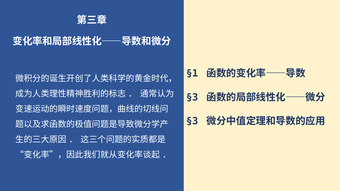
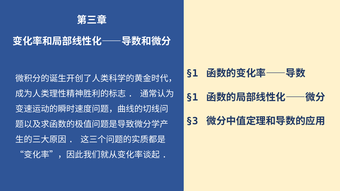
§3: §3 -> §1 (192, 97)
